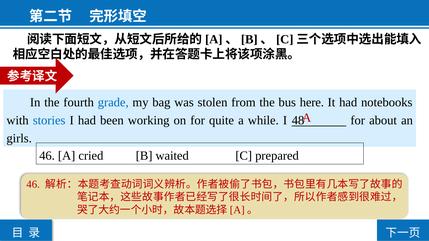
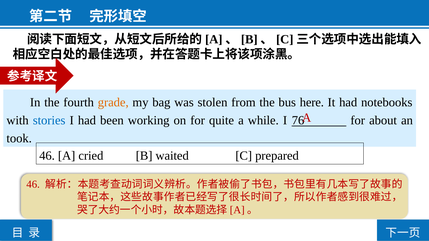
grade colour: blue -> orange (113, 103)
48: 48 -> 76 (298, 121)
girls: girls -> took (19, 139)
